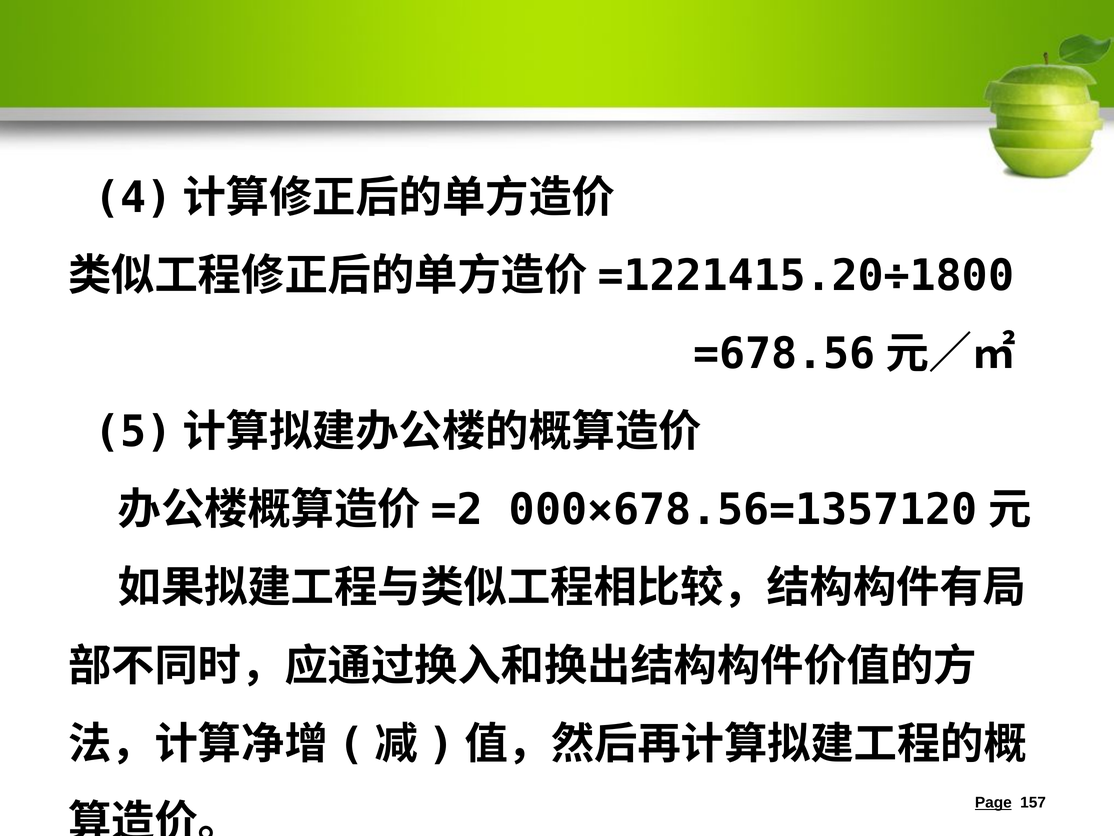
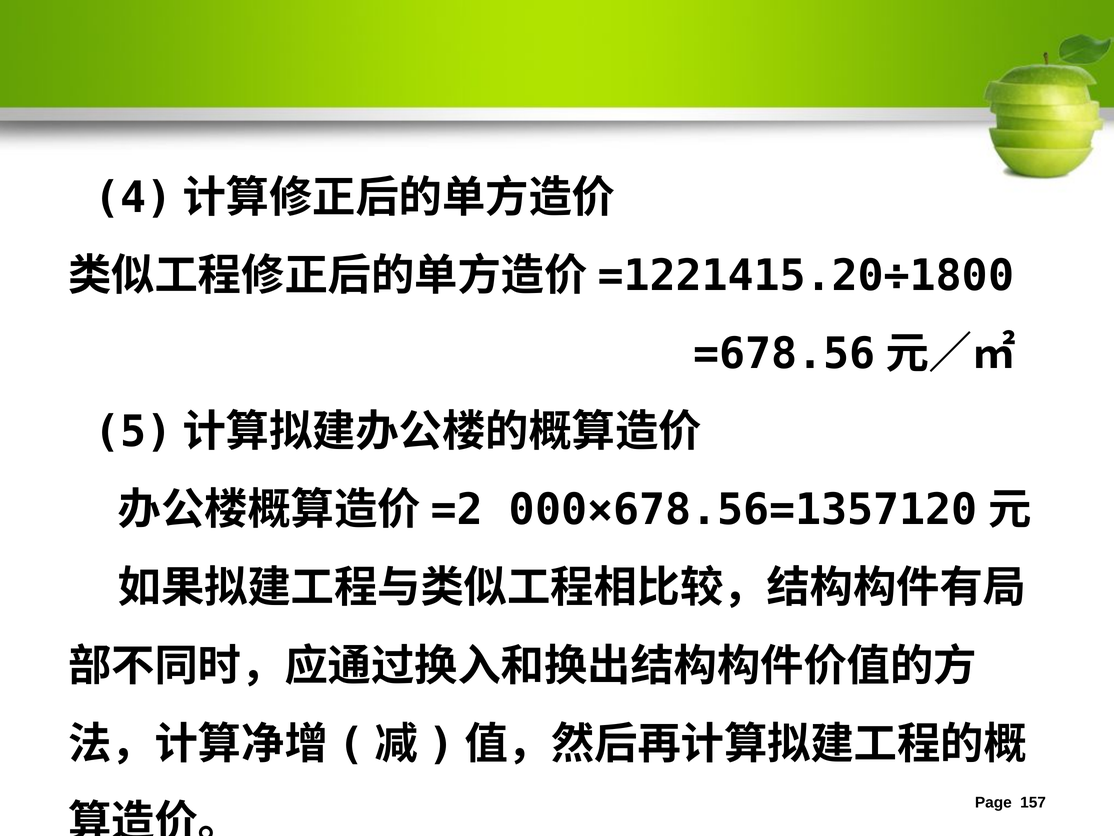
Page underline: present -> none (993, 802)
